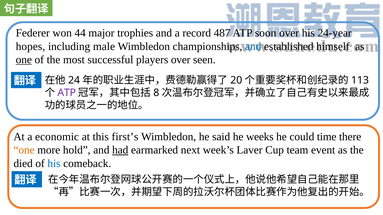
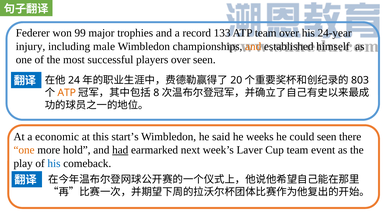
44: 44 -> 99 (80, 33)
487: 487 -> 133 (222, 33)
ATP soon: soon -> team (266, 33)
hopes: hopes -> injury (31, 46)
and colour: blue -> orange (253, 46)
one underline: present -> none (24, 60)
113: 113 -> 803 (360, 80)
ATP colour: purple -> orange (67, 93)
first’s: first’s -> start’s (125, 137)
could time: time -> seen (327, 137)
died: died -> play (23, 164)
